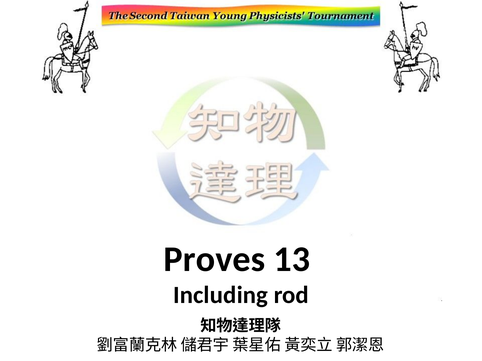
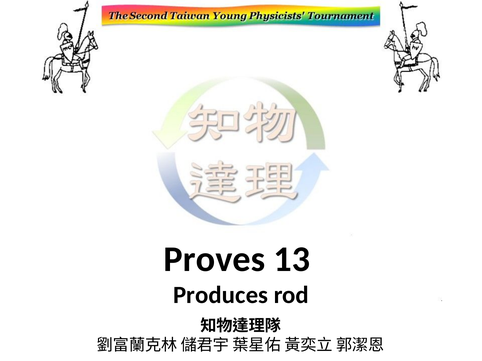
Including: Including -> Produces (221, 295)
